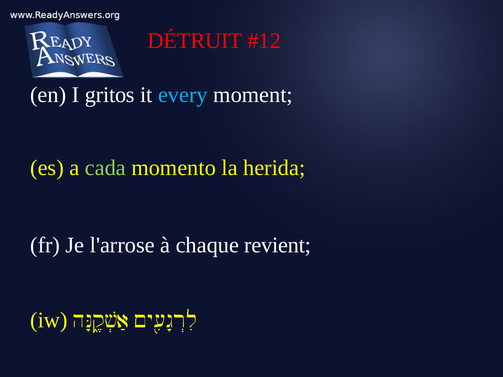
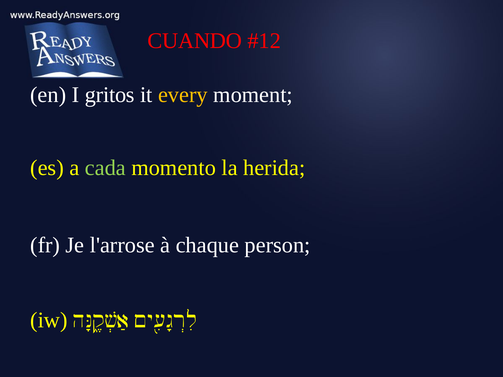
DÉTRUIT: DÉTRUIT -> CUANDO (195, 41)
every colour: light blue -> yellow (183, 95)
revient: revient -> person (277, 245)
